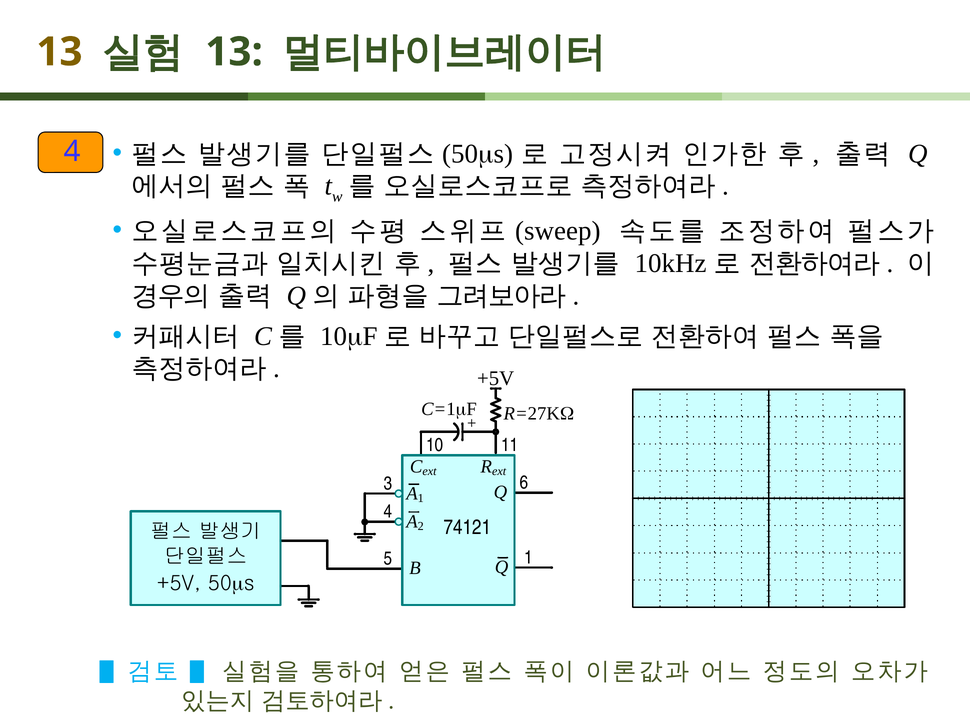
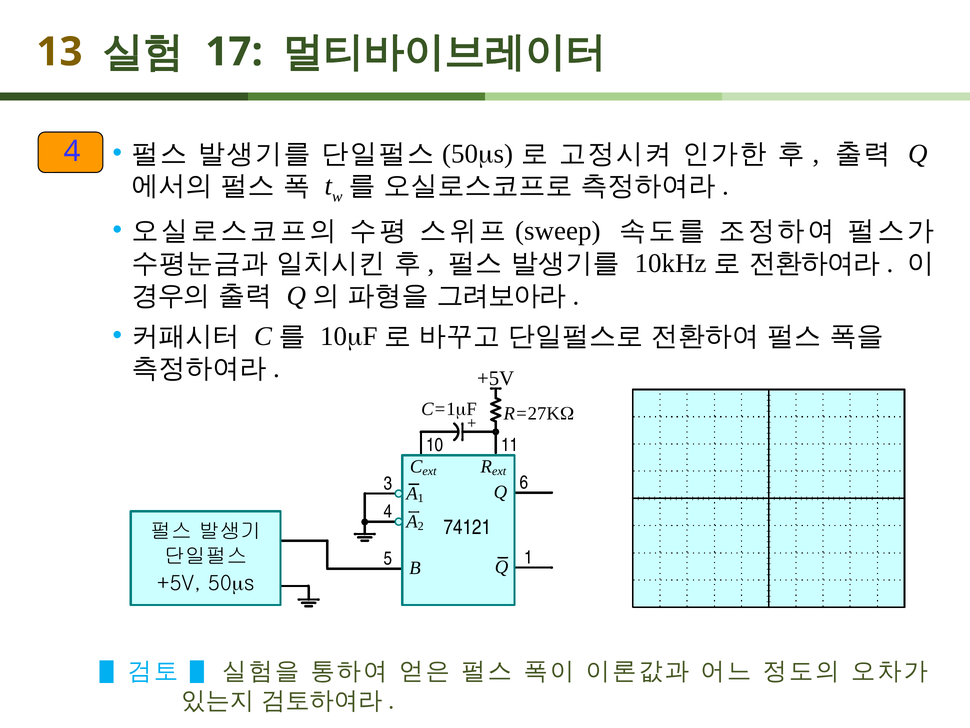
13: 13 -> 17 (234, 52)
